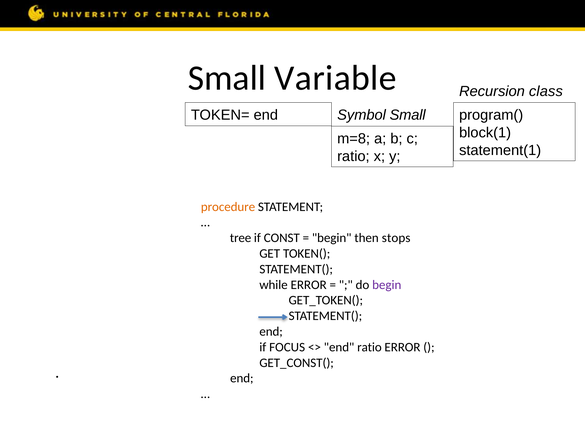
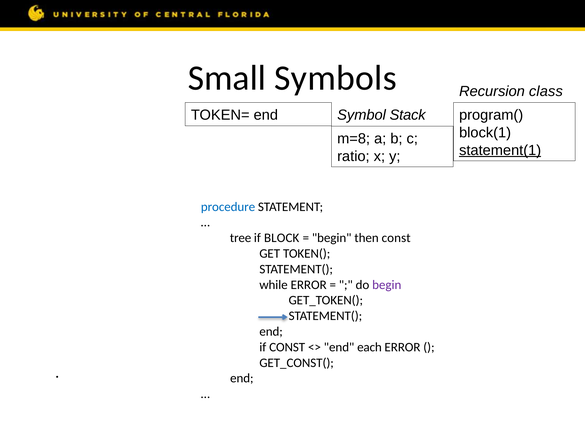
Variable: Variable -> Symbols (335, 78)
Symbol Small: Small -> Stack (408, 115)
statement(1 underline: none -> present (500, 150)
procedure colour: orange -> blue (228, 207)
if CONST: CONST -> BLOCK (282, 238)
then stops: stops -> const (396, 238)
if FOCUS: FOCUS -> CONST (287, 347)
end ratio: ratio -> each (369, 347)
